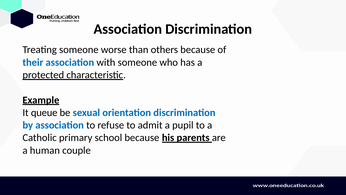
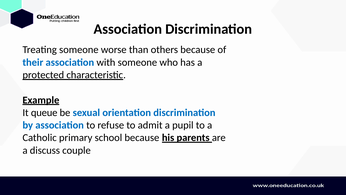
human: human -> discuss (45, 150)
